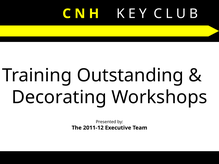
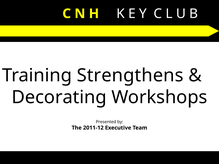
Outstanding: Outstanding -> Strengthens (130, 75)
